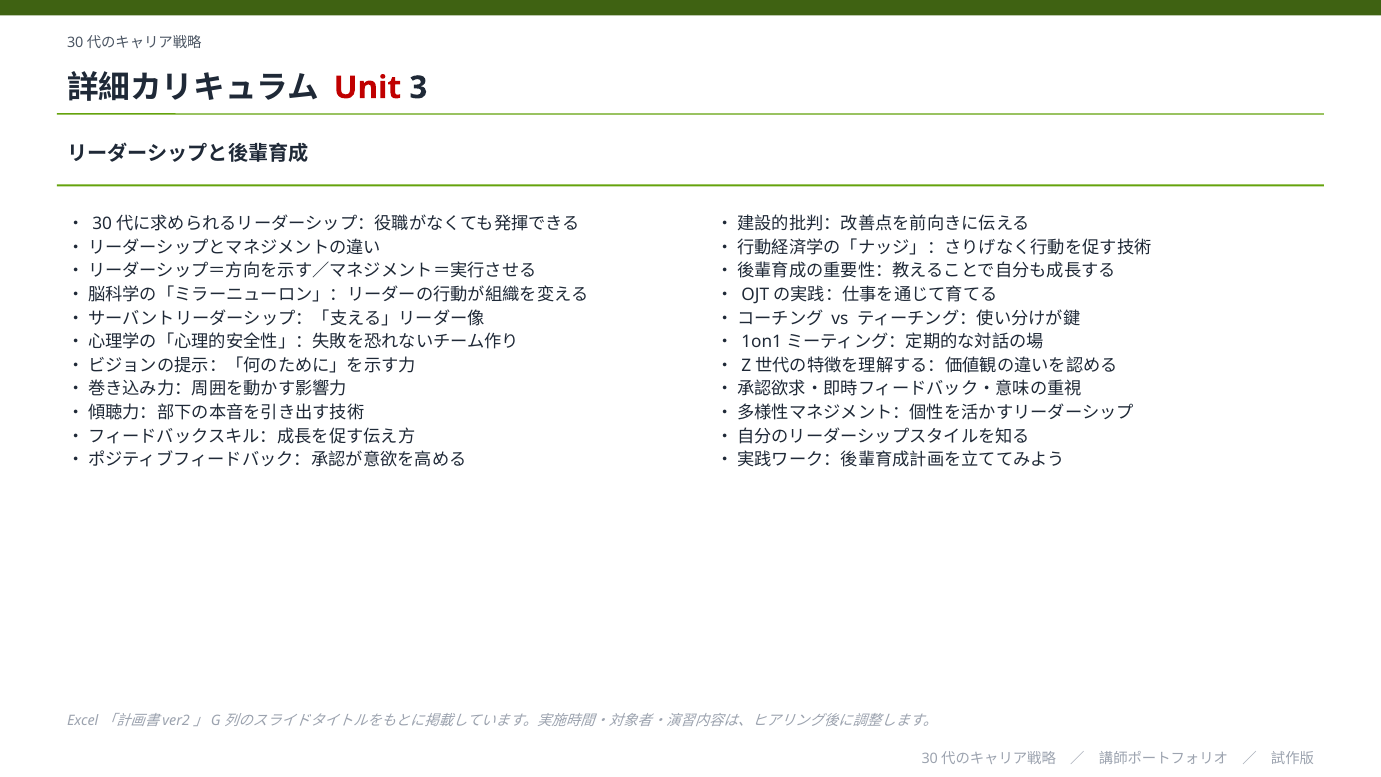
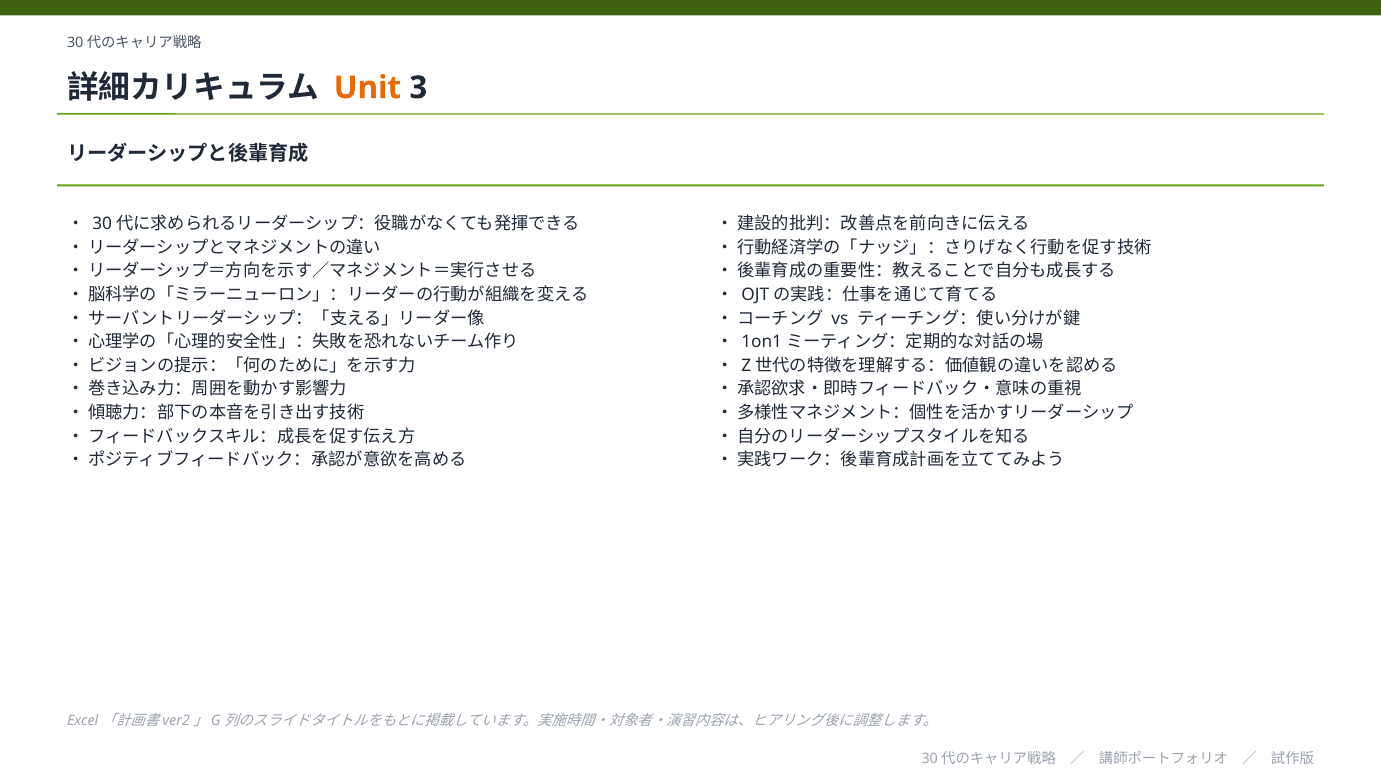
Unit colour: red -> orange (367, 88)
